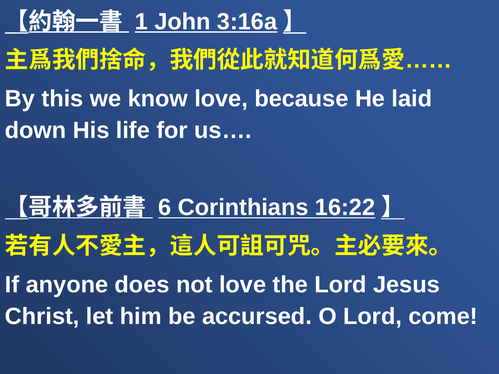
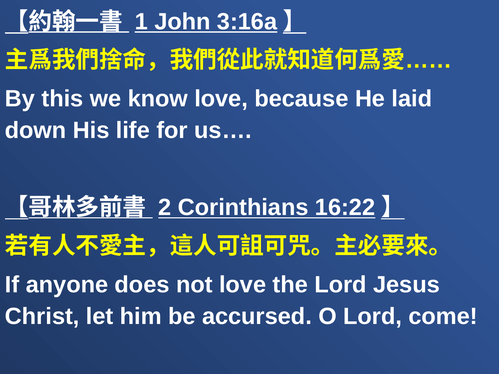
6: 6 -> 2 (165, 208)
